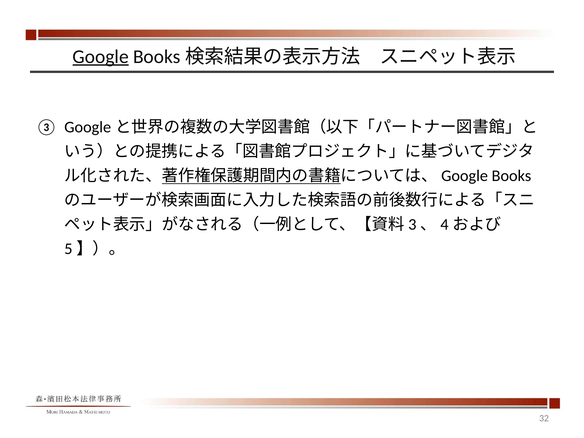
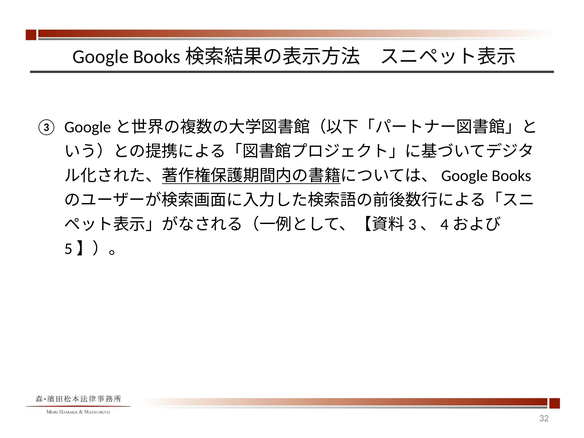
Google underline: present -> none (101, 57)
